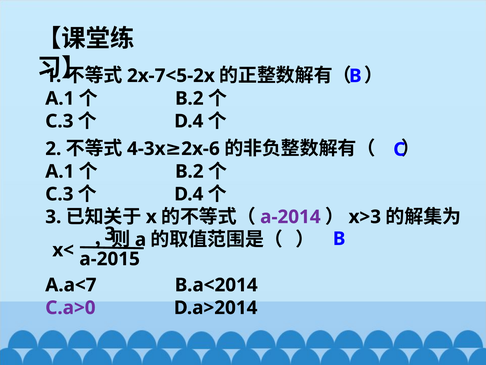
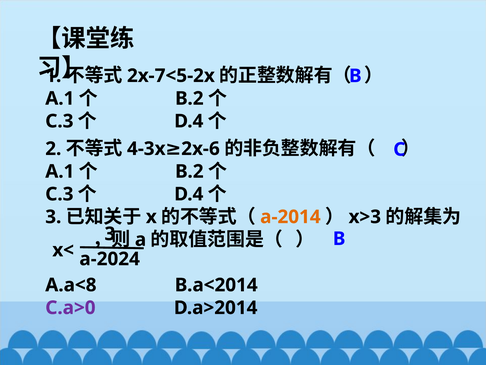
a-2014 colour: purple -> orange (290, 217)
a-2015: a-2015 -> a-2024 (110, 259)
A.a<7: A.a<7 -> A.a<8 (71, 285)
